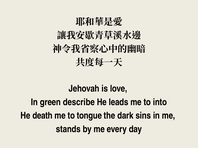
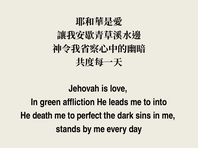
describe: describe -> affliction (79, 102)
tongue: tongue -> perfect (89, 116)
